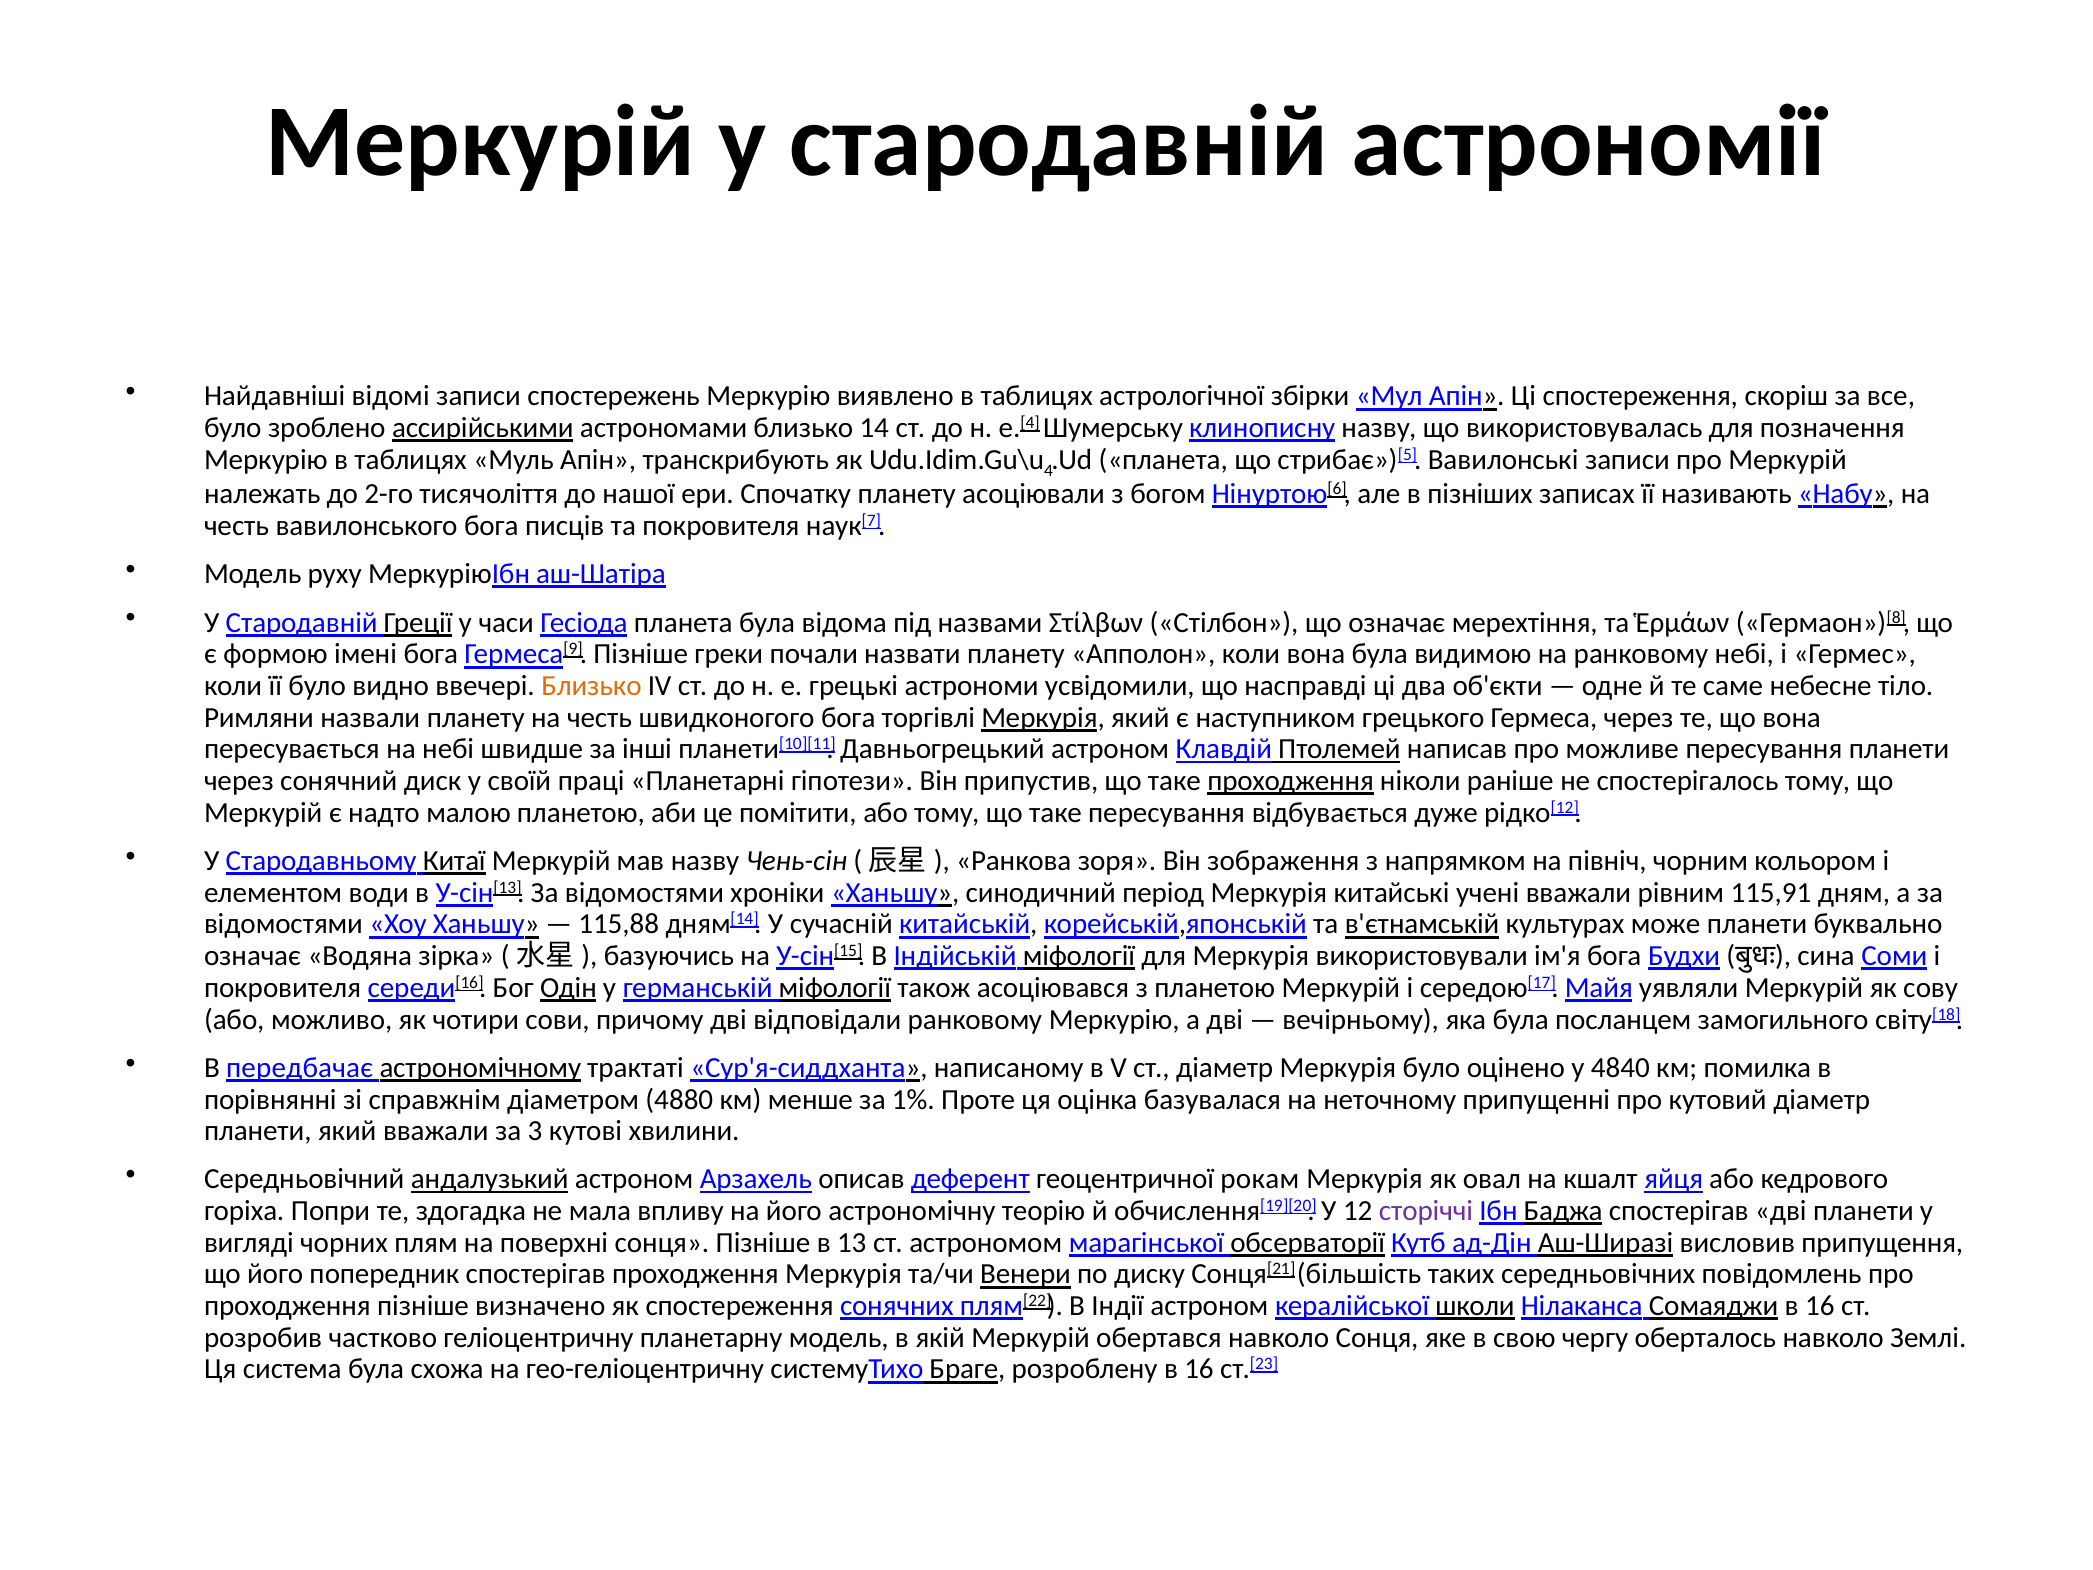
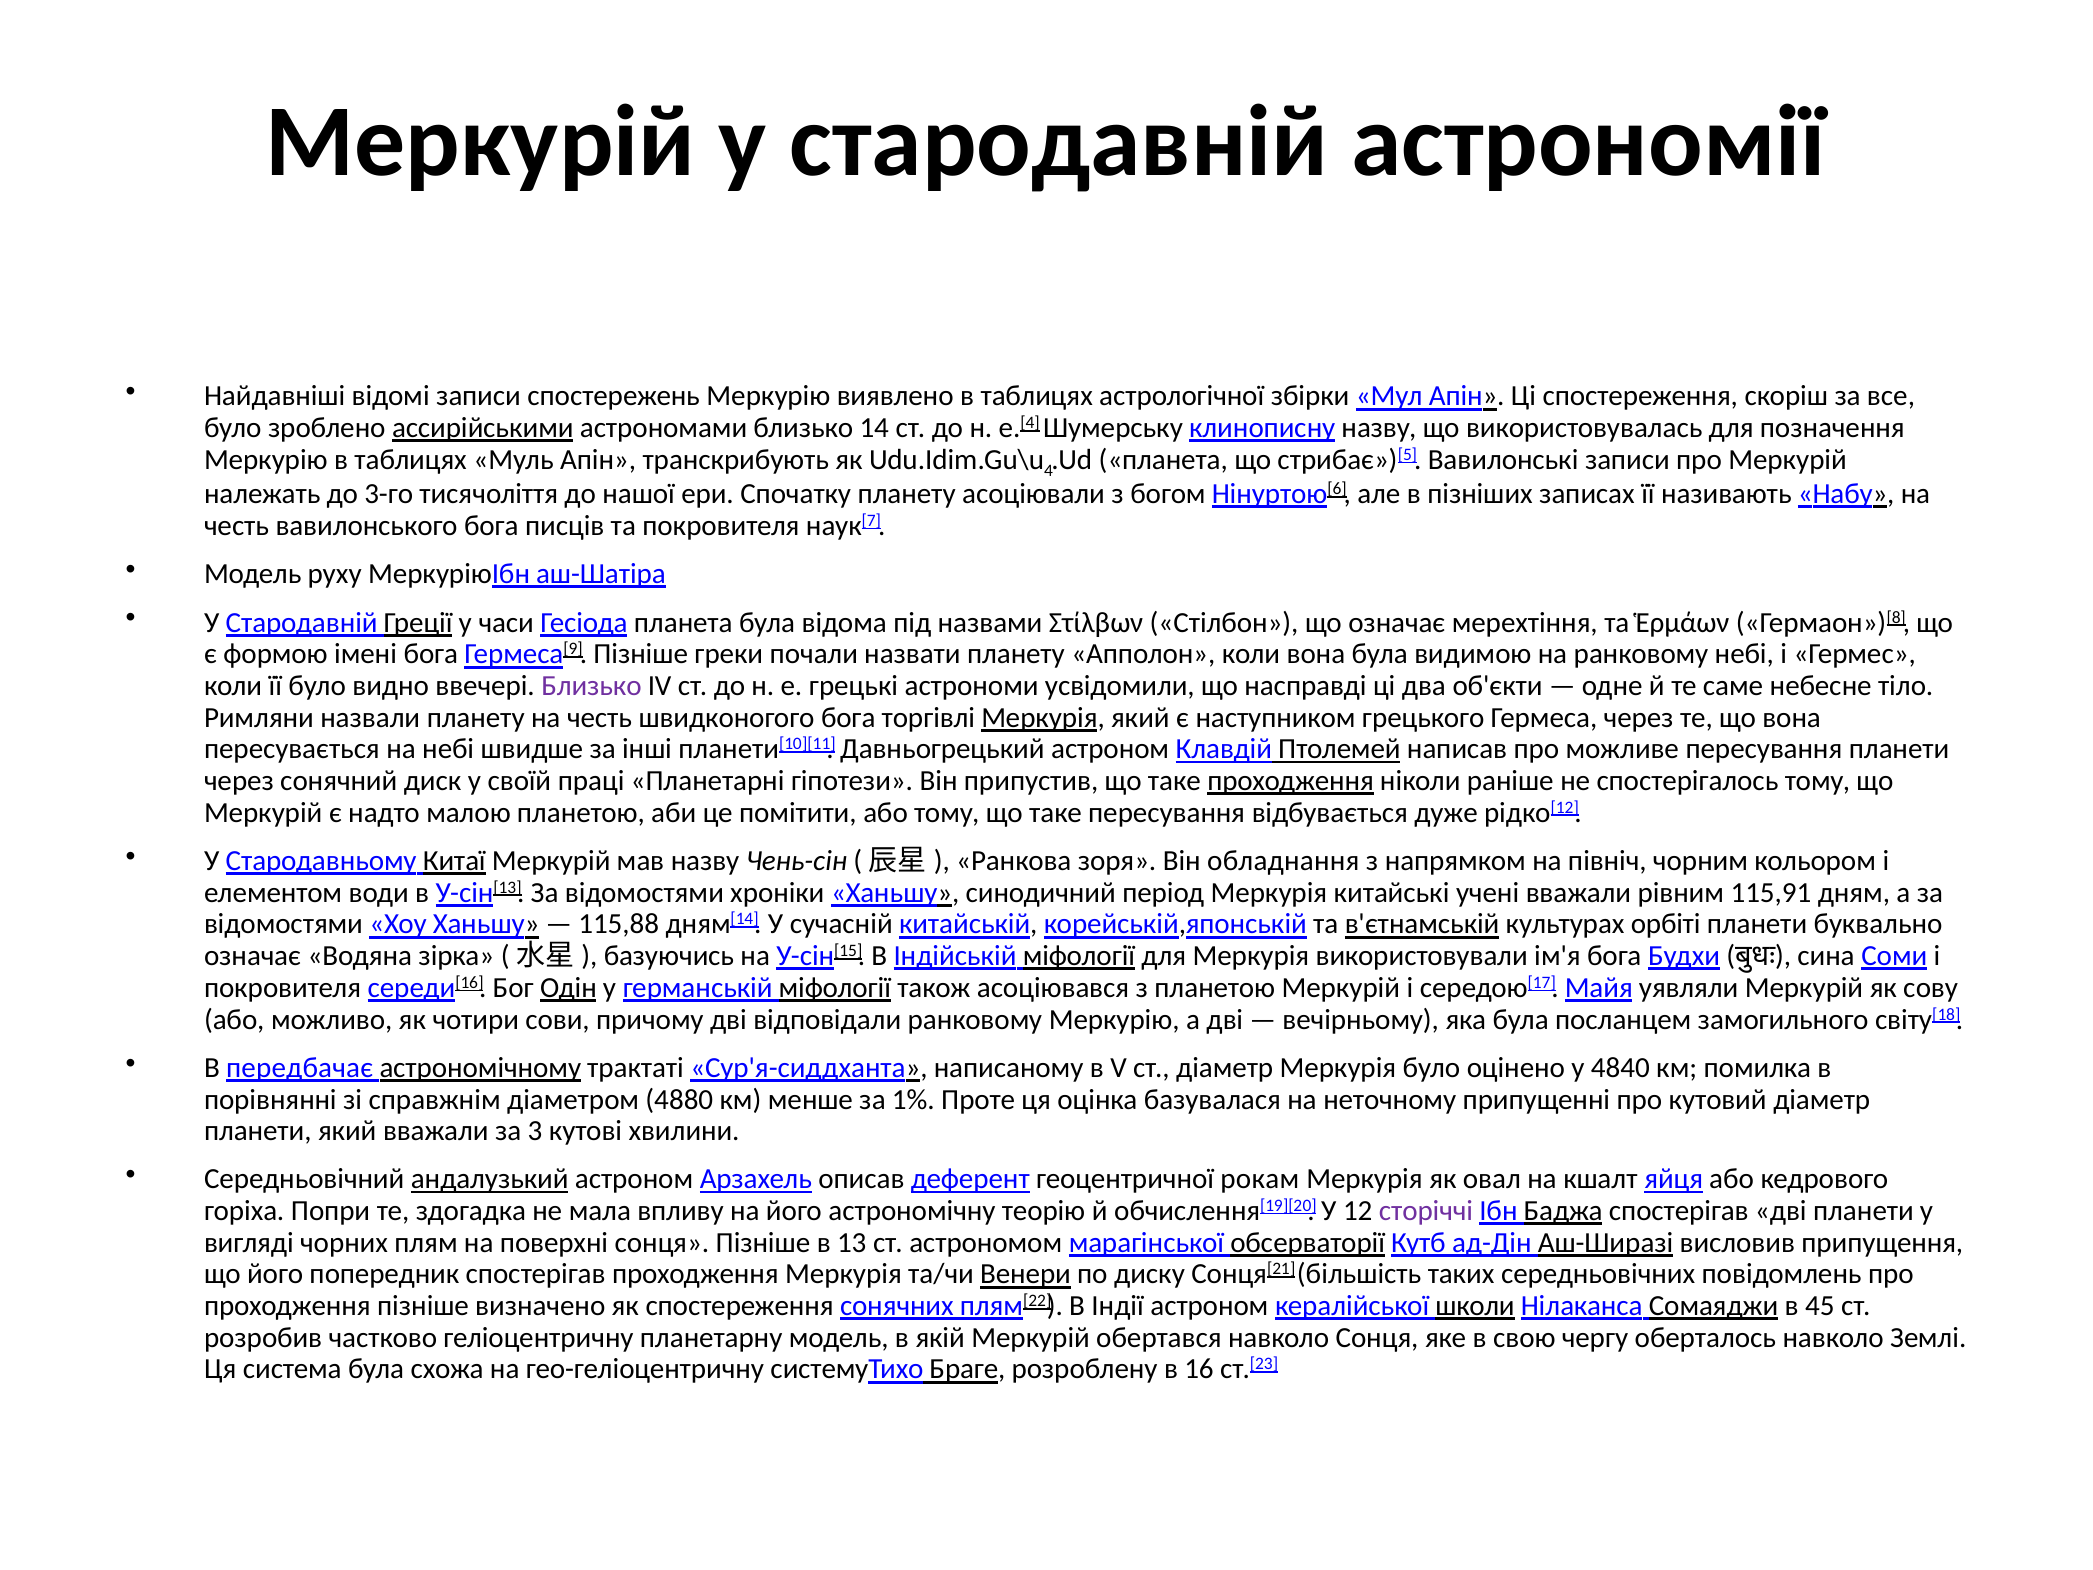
2-го: 2-го -> 3-го (389, 494)
Близько colour: orange -> purple (592, 686)
зображення: зображення -> обладнання (1283, 861)
може: може -> орбіті (1666, 924)
Сомаяджи в 16: 16 -> 45 (1820, 1306)
